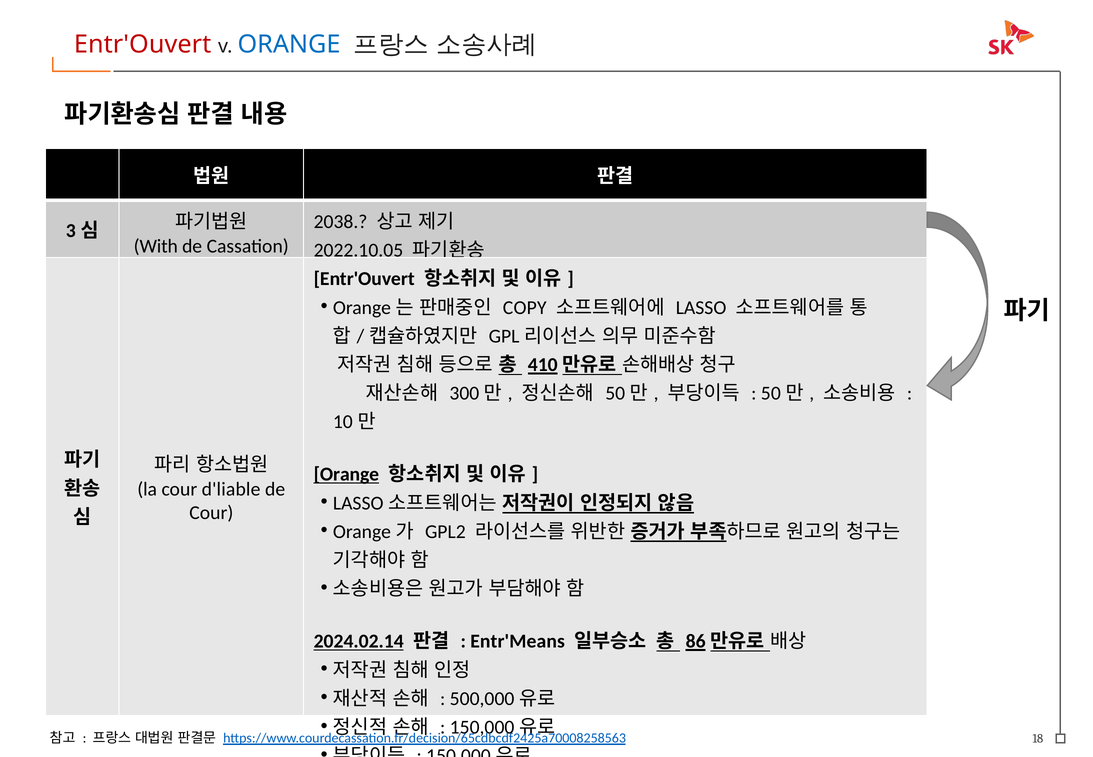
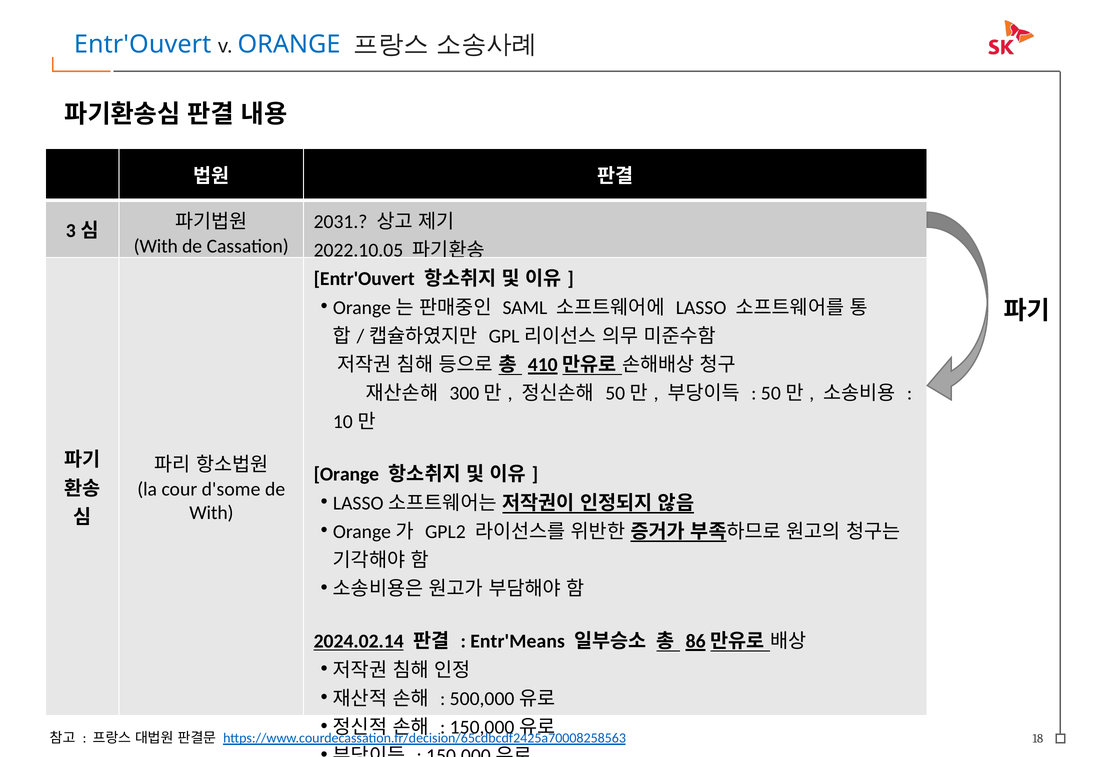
Entr'Ouvert colour: red -> blue (143, 45)
2038: 2038 -> 2031 (341, 222)
COPY: COPY -> SAML (525, 307)
Orange underline: present -> none (346, 474)
d'liable: d'liable -> d'some (231, 489)
Cour: Cour -> With (211, 513)
